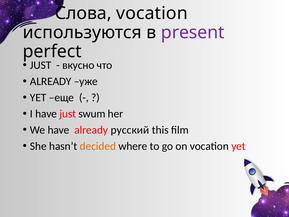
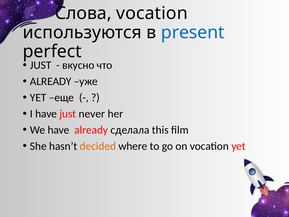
present colour: purple -> blue (193, 32)
swum: swum -> never (92, 114)
русский: русский -> сделала (130, 130)
